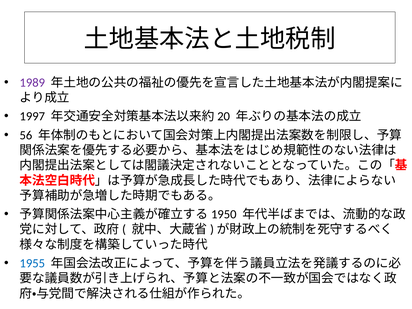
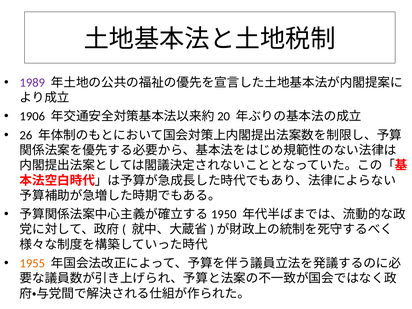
1997: 1997 -> 1906 (32, 116)
56: 56 -> 26 (26, 135)
1955 colour: blue -> orange (32, 263)
